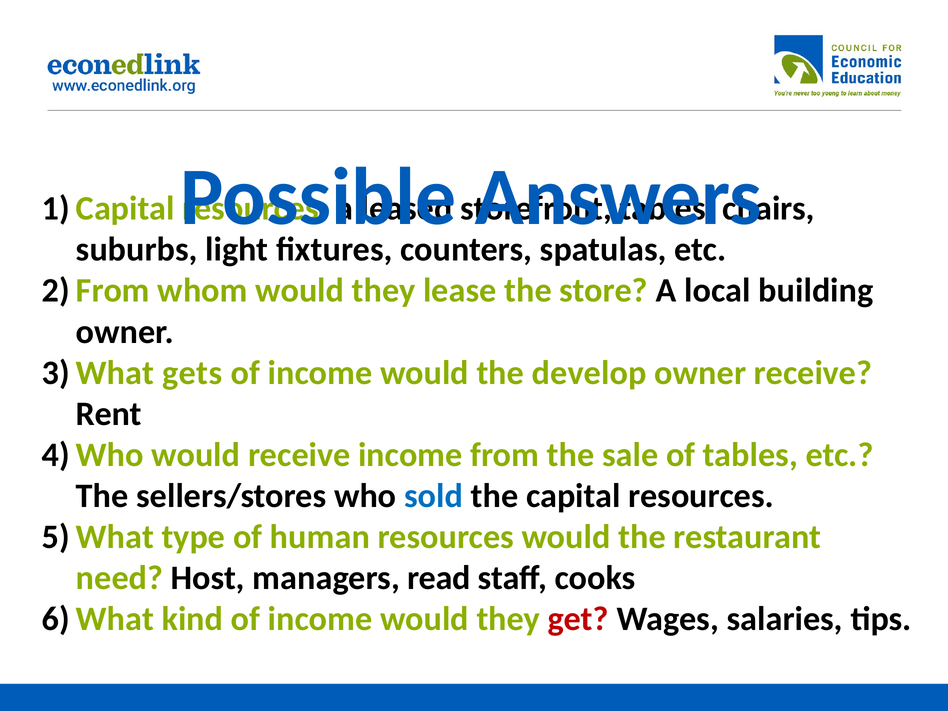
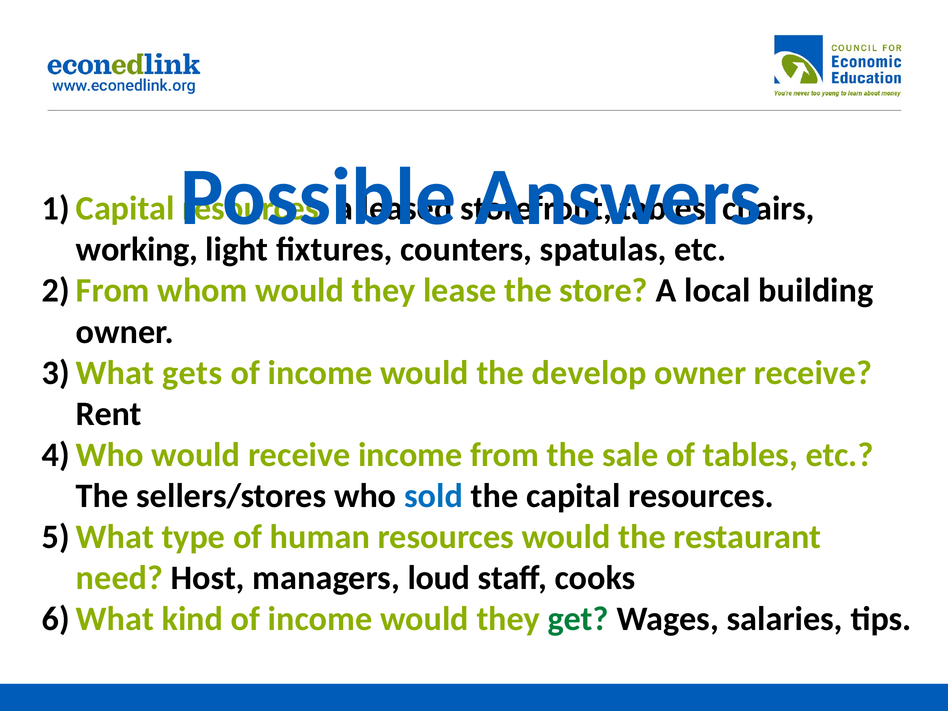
suburbs: suburbs -> working (137, 250)
read: read -> loud (439, 578)
get colour: red -> green (578, 619)
